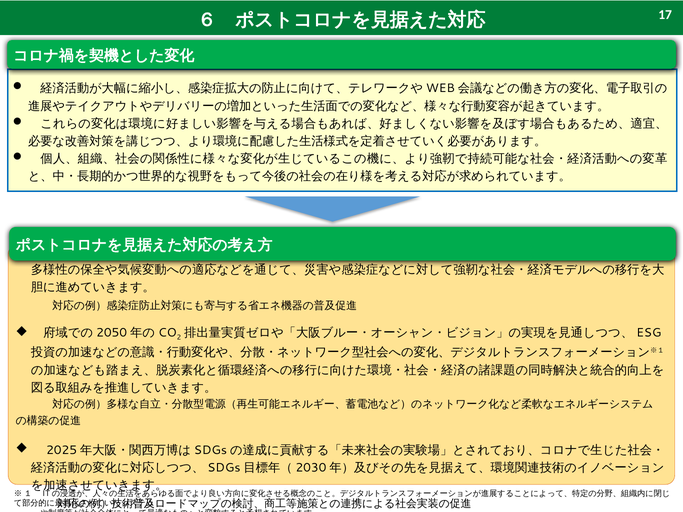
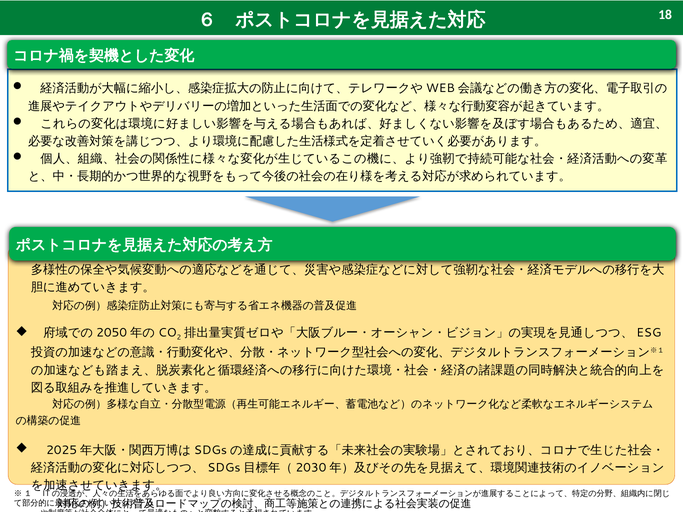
17: 17 -> 18 (665, 15)
